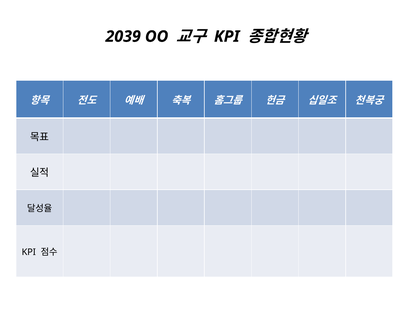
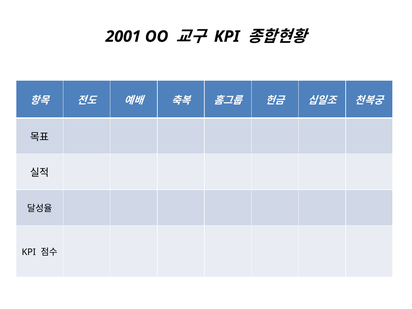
2039: 2039 -> 2001 (123, 37)
